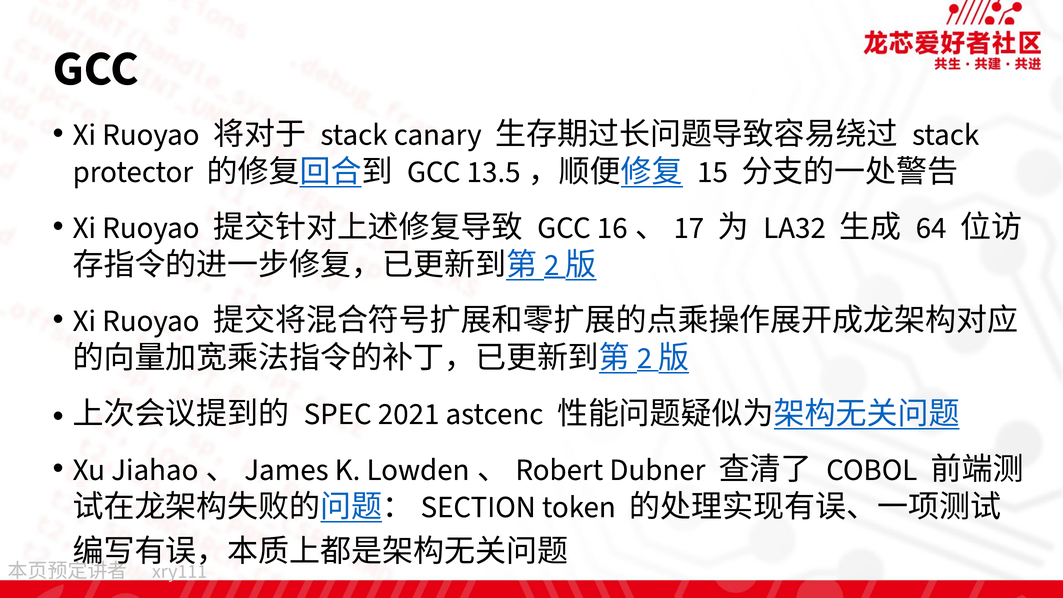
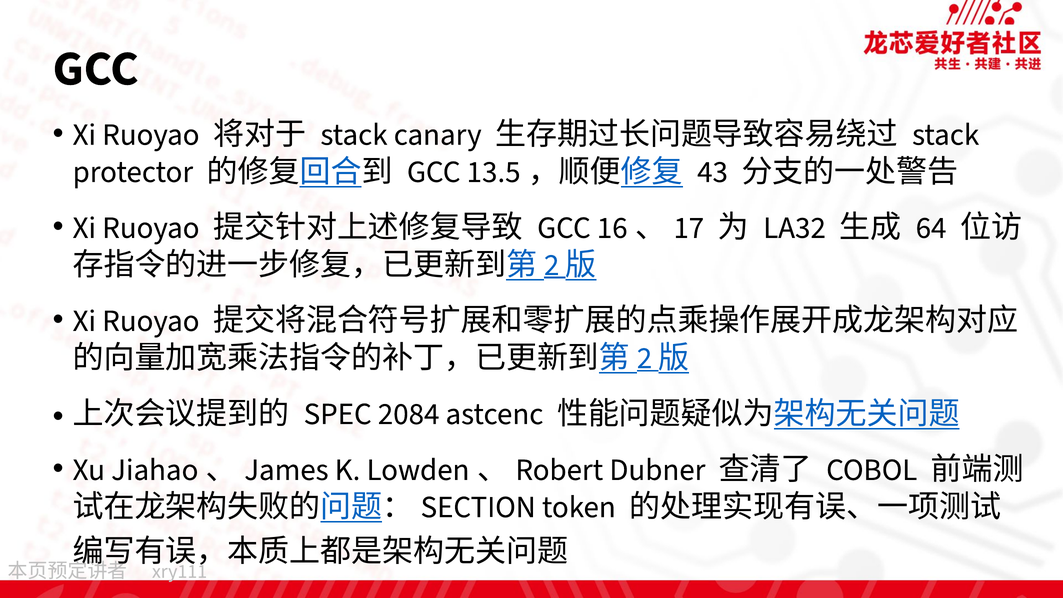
15: 15 -> 43 (713, 172)
2021: 2021 -> 2084 (409, 414)
